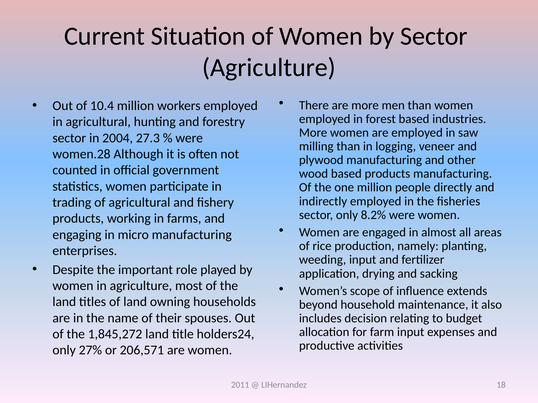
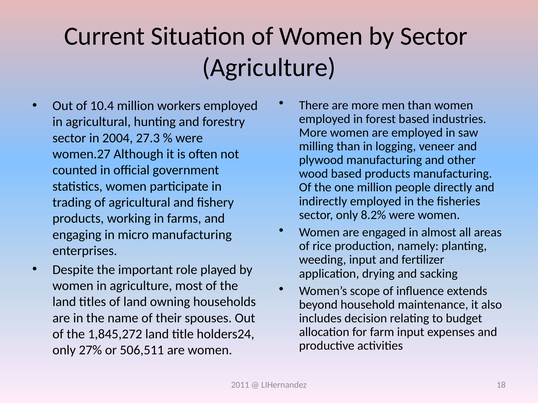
women.28: women.28 -> women.27 (81, 154)
206,571: 206,571 -> 506,511 (142, 351)
